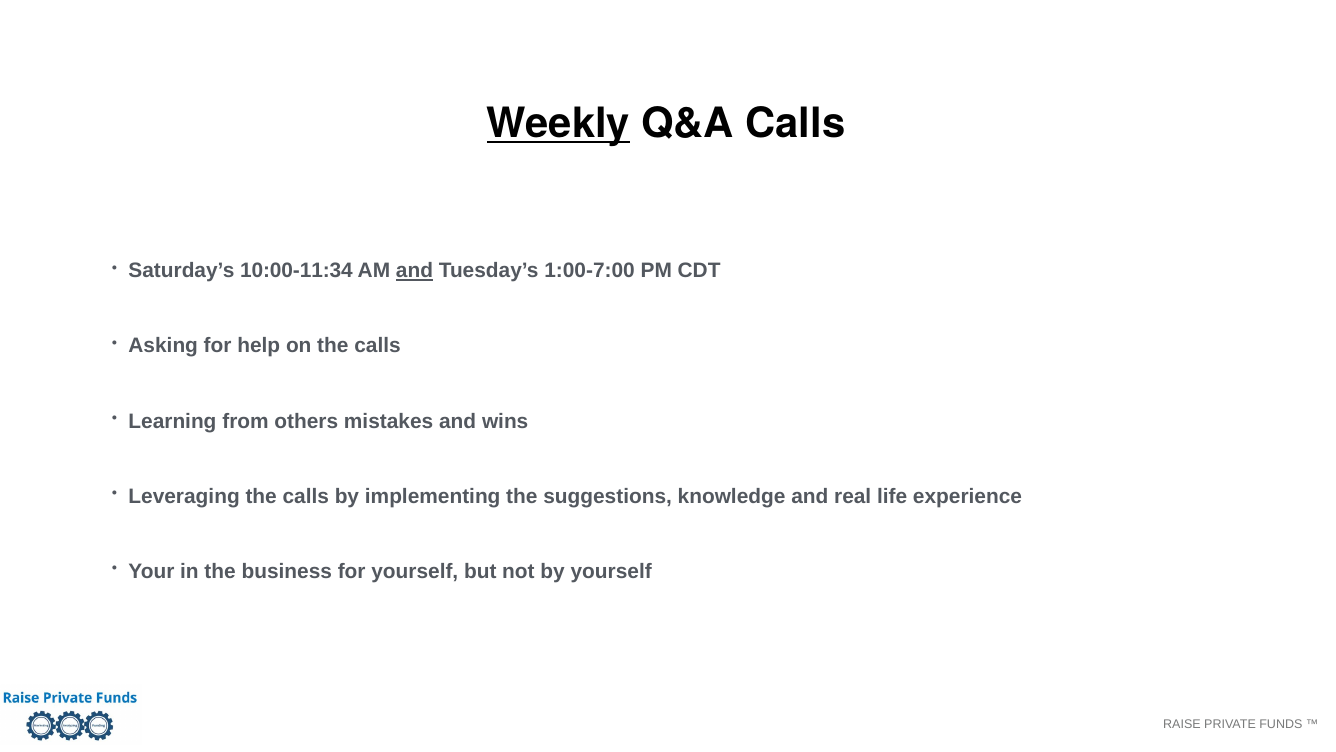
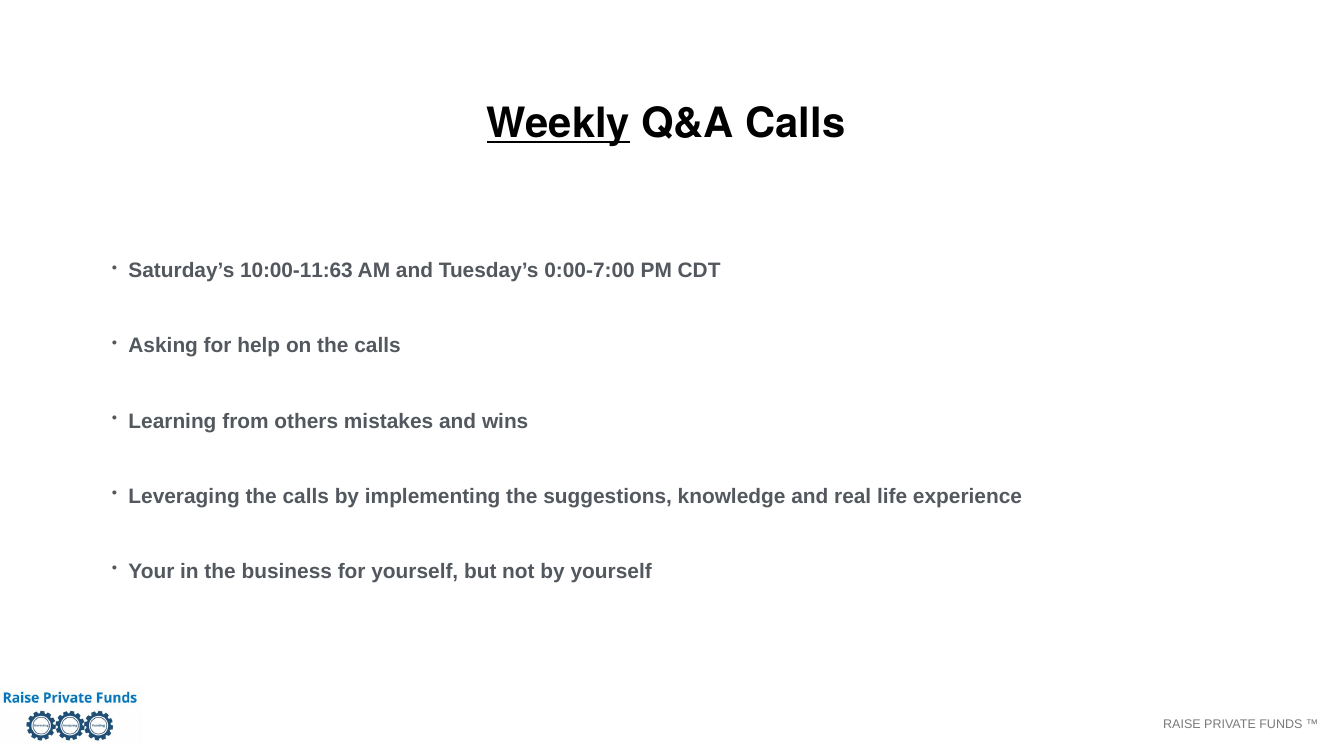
10:00-11:34: 10:00-11:34 -> 10:00-11:63 (296, 271)
and underline: present -> none (414, 271)
1:00-7:00: 1:00-7:00 -> 0:00-7:00 (590, 271)
